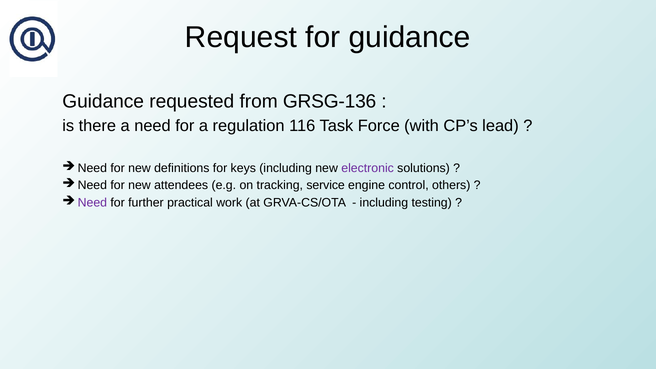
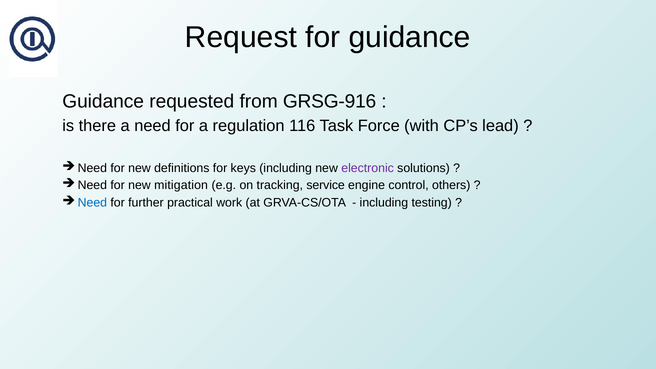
GRSG-136: GRSG-136 -> GRSG-916 (330, 101)
attendees: attendees -> mitigation (181, 185)
Need colour: purple -> blue (92, 203)
